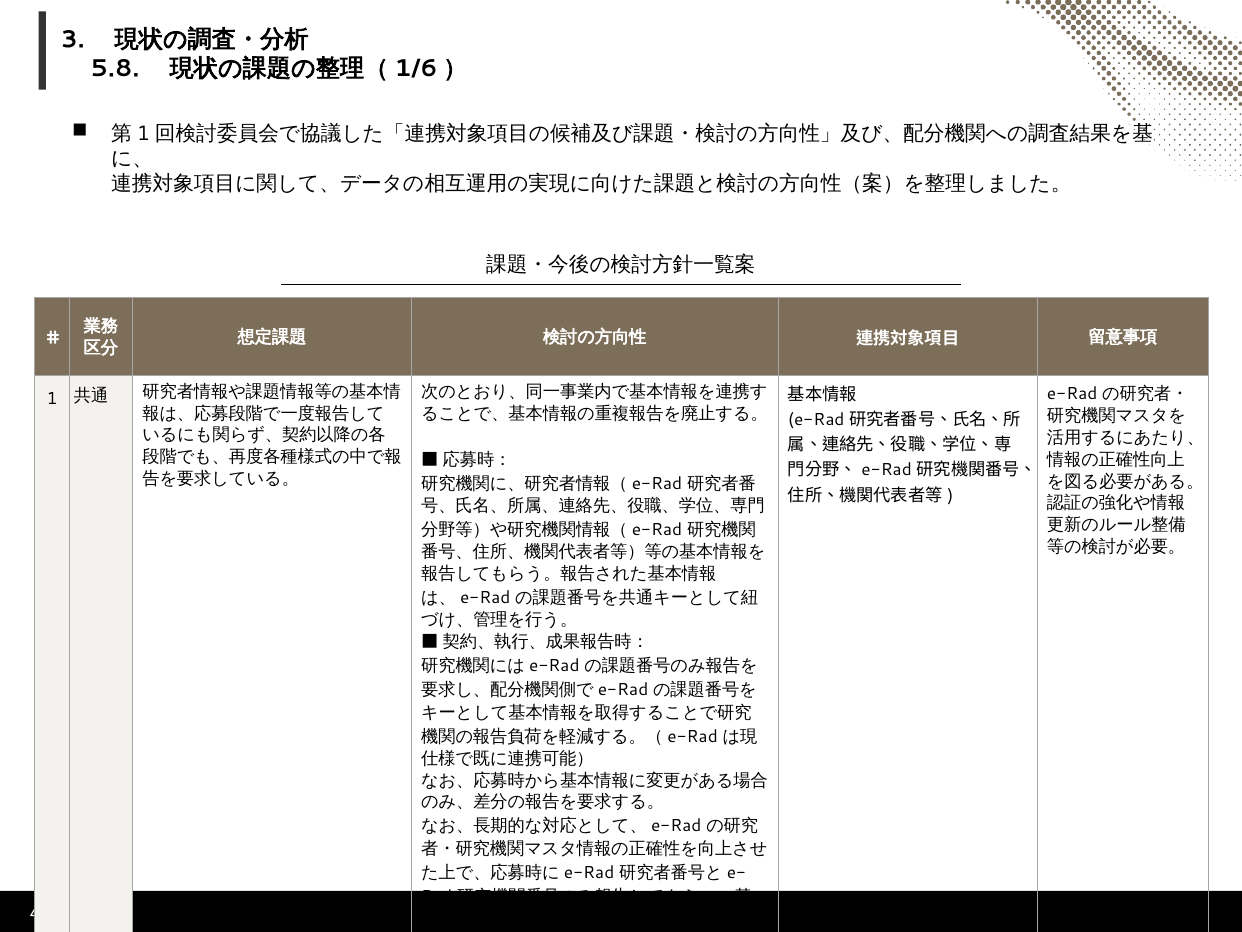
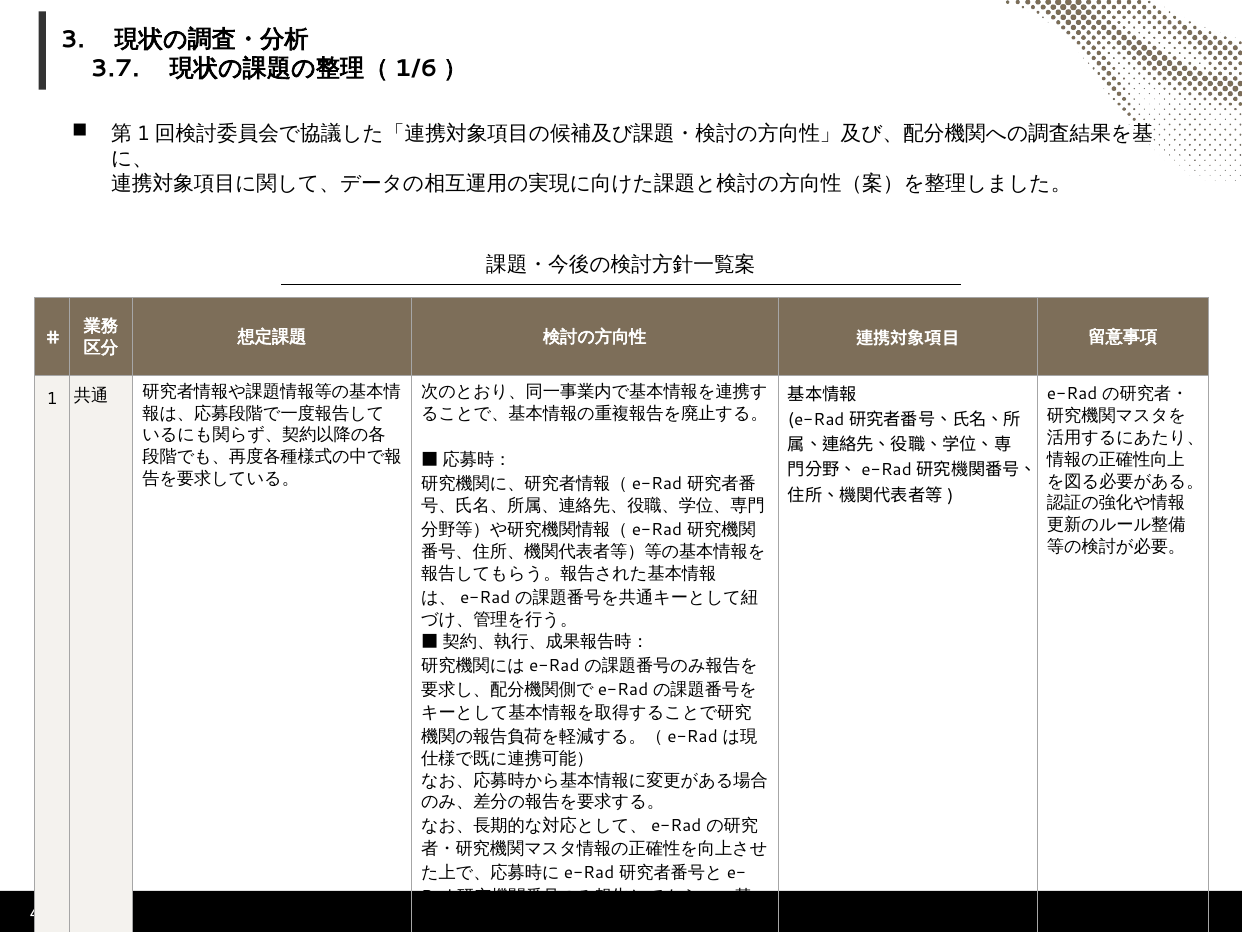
5.8: 5.8 -> 3.7 (115, 68)
